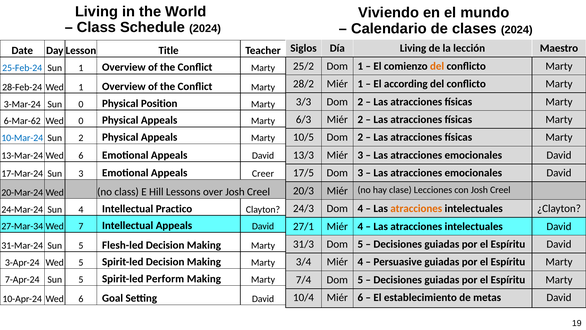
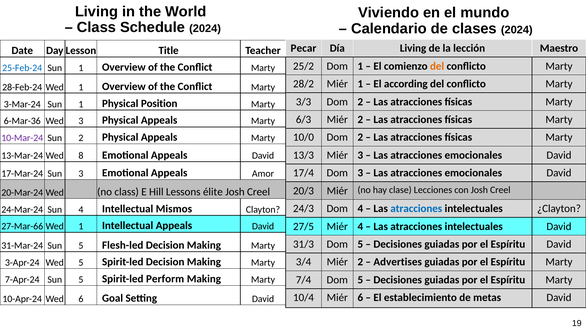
Siglos: Siglos -> Pecar (303, 48)
3-Mar-24 Sun 0: 0 -> 1 (81, 104)
6-Mar-62: 6-Mar-62 -> 6-Mar-36 (22, 121)
Wed 0: 0 -> 3 (81, 121)
10/5: 10/5 -> 10/0 (304, 137)
10-Mar-24 colour: blue -> purple (22, 138)
13-Mar-24 Wed 6: 6 -> 8 (81, 156)
17/5: 17/5 -> 17/4 (304, 173)
Creer: Creer -> Amor (263, 173)
over: over -> élite (213, 192)
atracciones colour: orange -> blue (416, 208)
Practico: Practico -> Mismos (174, 209)
27/1: 27/1 -> 27/5 (304, 226)
27-Mar-34: 27-Mar-34 -> 27-Mar-66 (22, 226)
7: 7 -> 1 (81, 226)
3/4 Miér 4: 4 -> 2 (360, 262)
Persuasive: Persuasive -> Advertises (398, 262)
